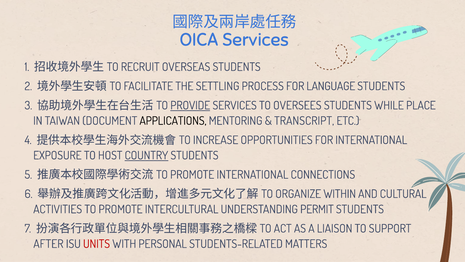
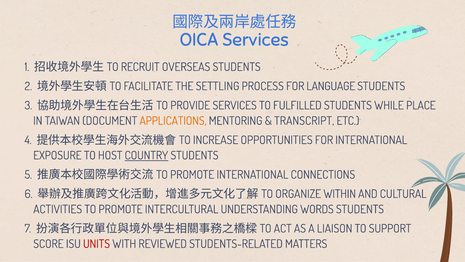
PROVIDE underline: present -> none (190, 105)
OVERSEES: OVERSEES -> FULFILLED (297, 105)
APPLICATIONS colour: black -> orange (173, 121)
PERMIT: PERMIT -> WORDS (317, 209)
AFTER: AFTER -> SCORE (48, 244)
PERSONAL: PERSONAL -> REVIEWED (163, 244)
